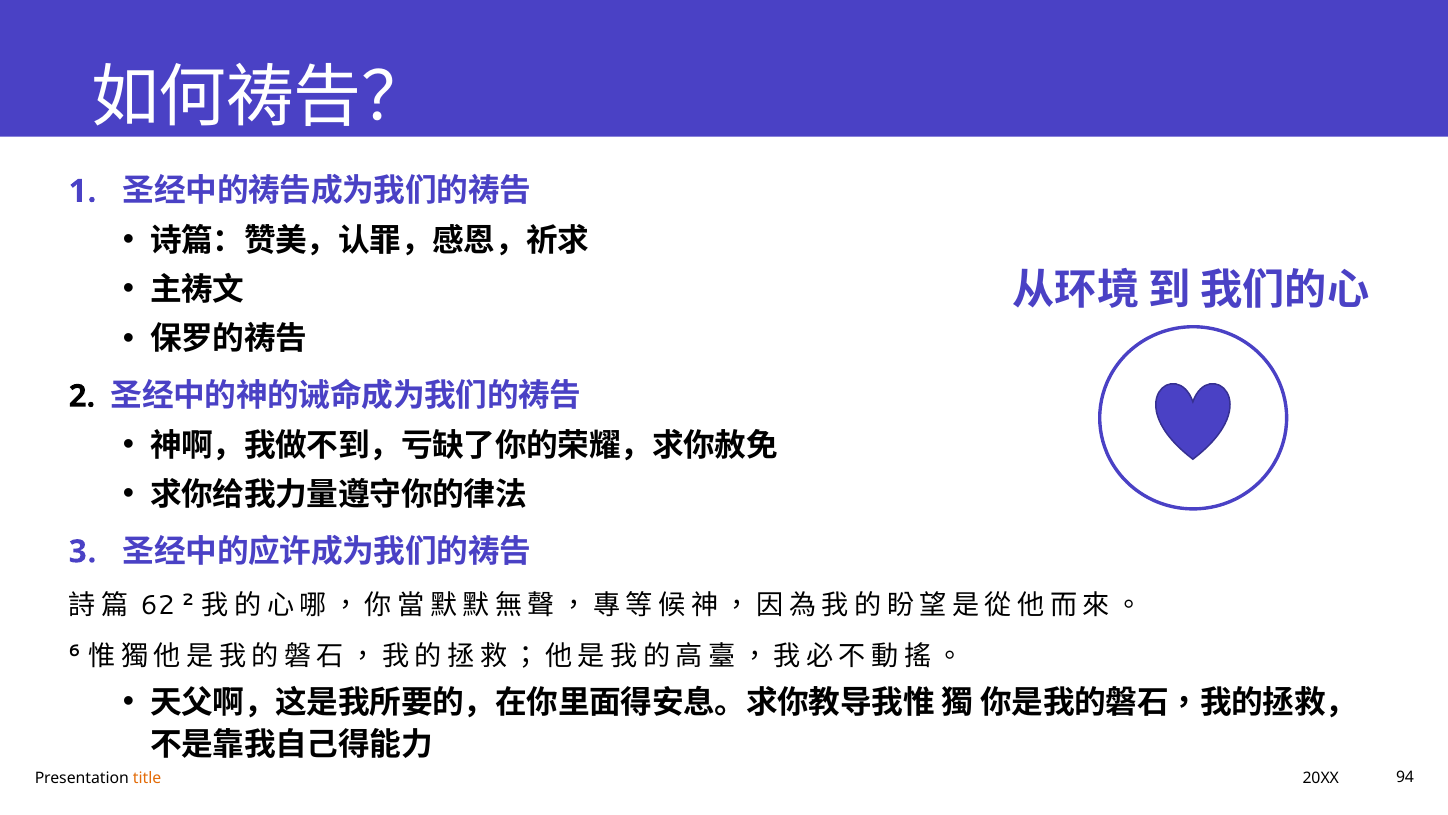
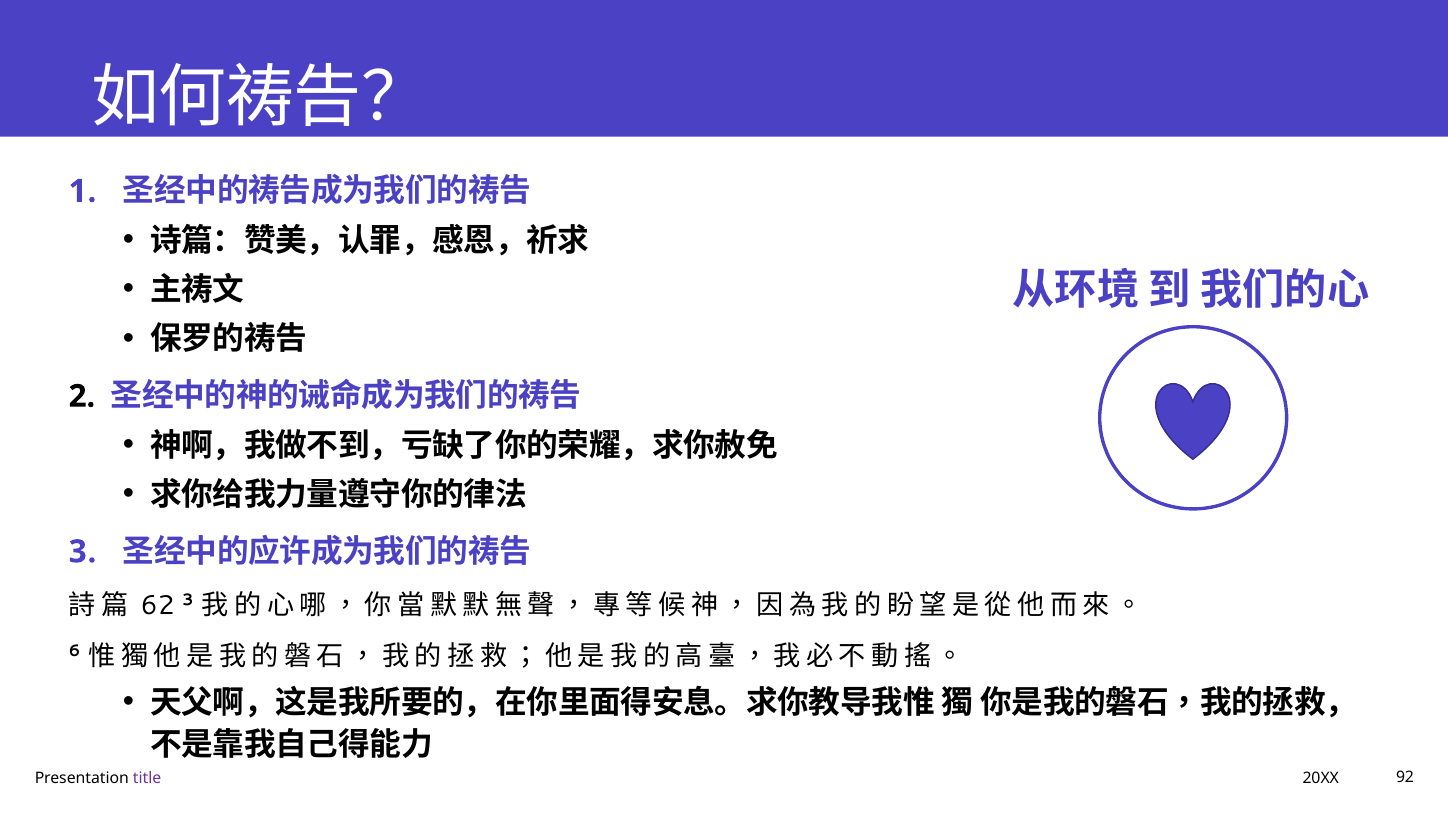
62 2: 2 -> 3 (188, 600)
title colour: orange -> purple (147, 778)
94: 94 -> 92 (1405, 776)
